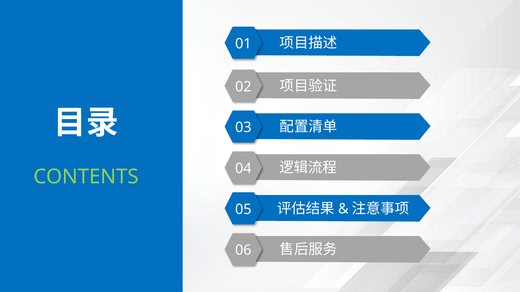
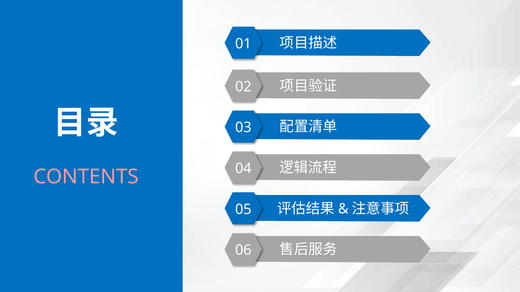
CONTENTS colour: light green -> pink (86, 177)
